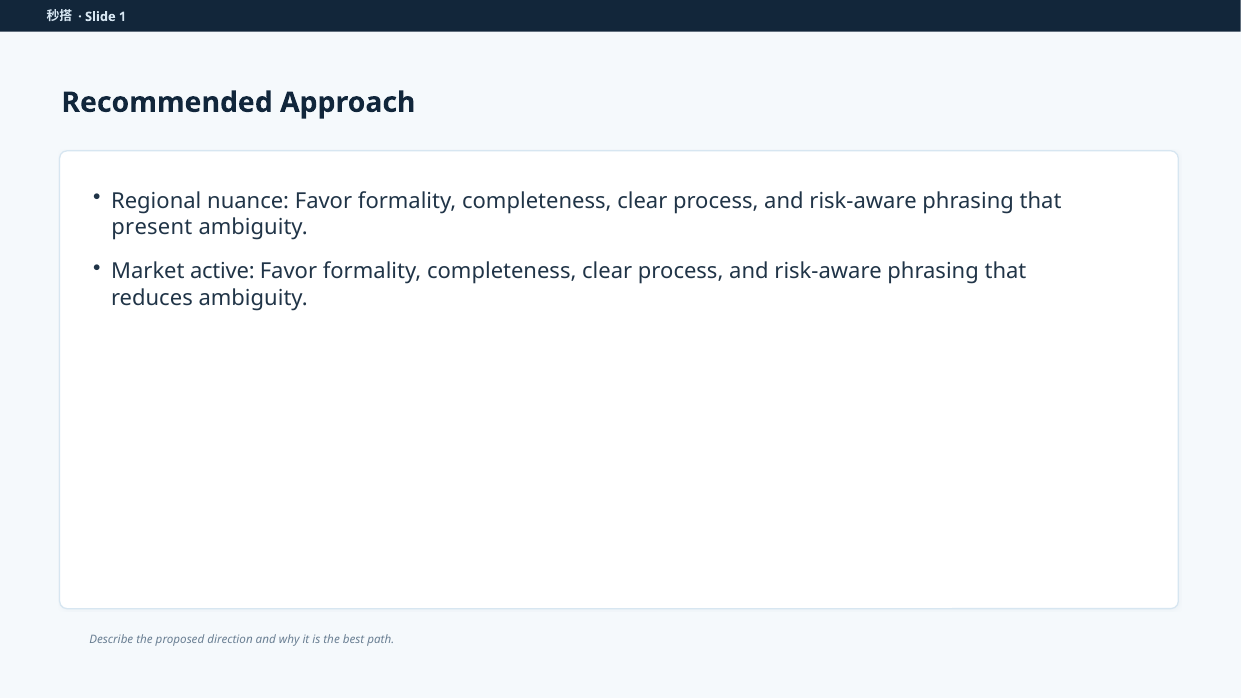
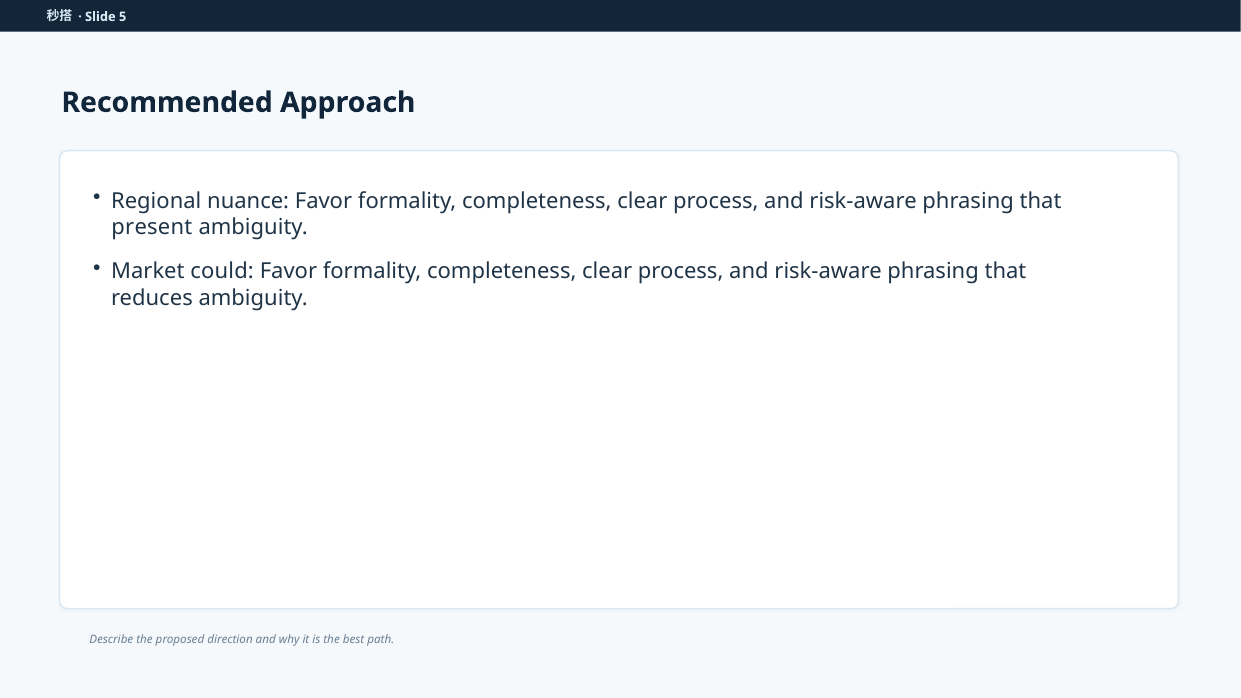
1: 1 -> 5 (123, 17)
active: active -> could (222, 272)
